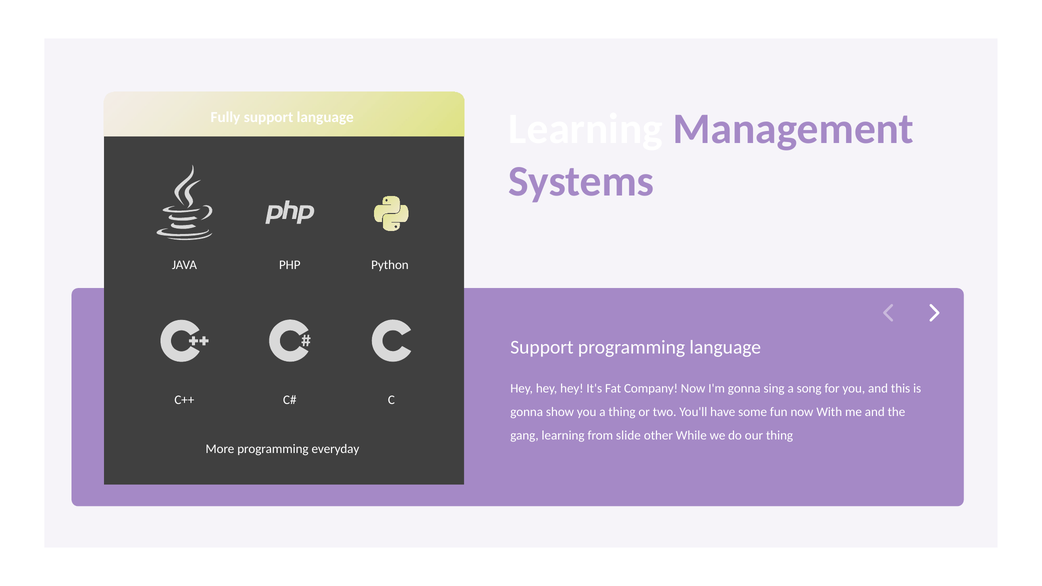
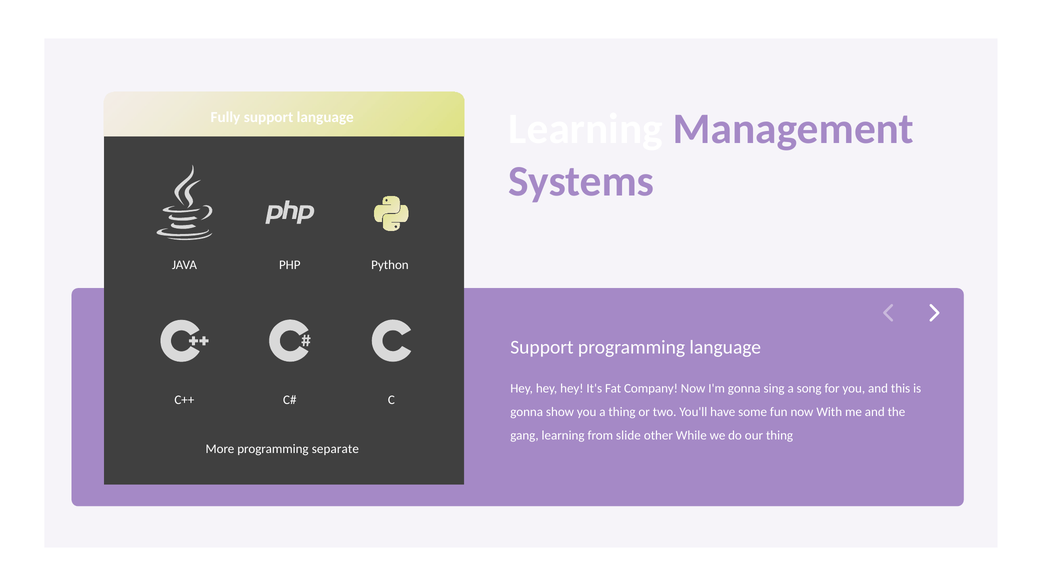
everyday: everyday -> separate (335, 449)
